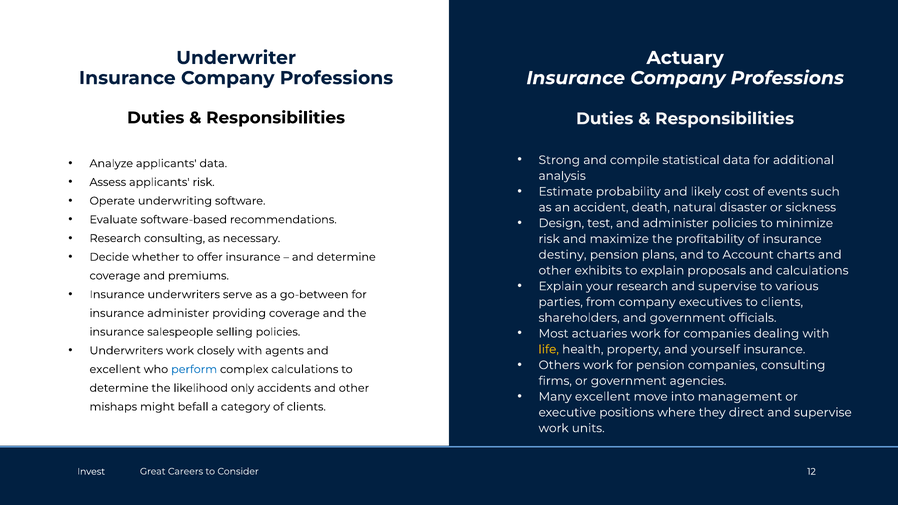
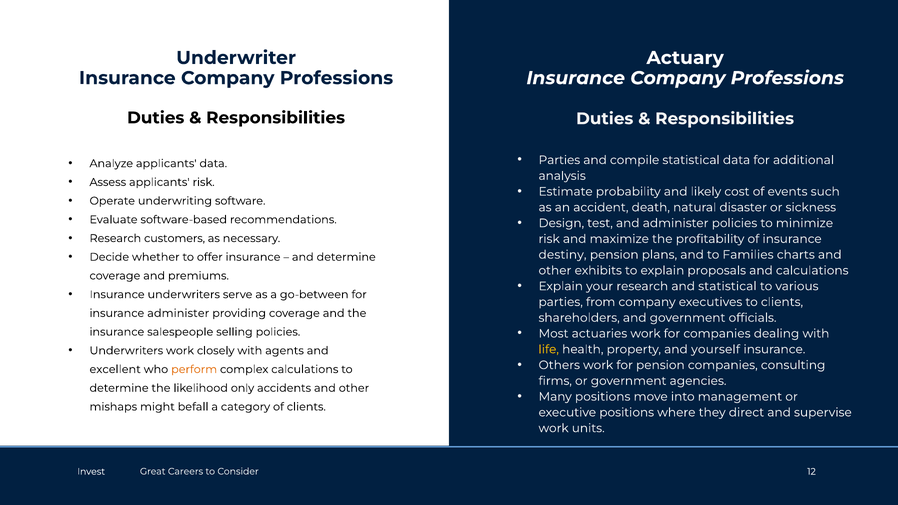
Strong: Strong -> Parties (559, 160)
Research consulting: consulting -> customers (175, 238)
Account: Account -> Families (748, 255)
research and supervise: supervise -> statistical (727, 286)
perform colour: blue -> orange (194, 369)
Many excellent: excellent -> positions (603, 397)
